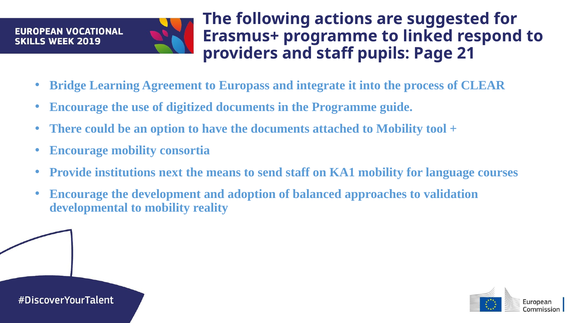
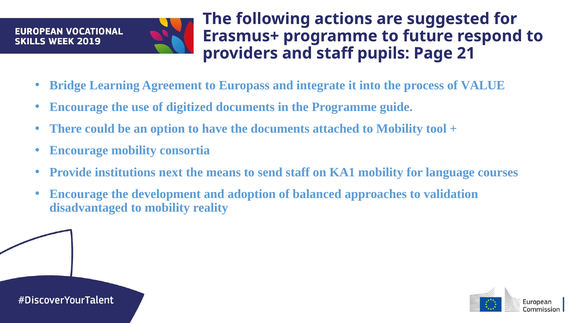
linked: linked -> future (428, 36)
CLEAR: CLEAR -> VALUE (483, 85)
developmental: developmental -> disadvantaged (89, 208)
